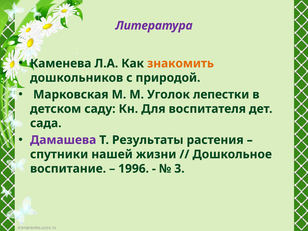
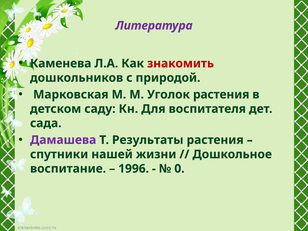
знакомить colour: orange -> red (181, 63)
Уголок лепестки: лепестки -> растения (221, 95)
3: 3 -> 0 (179, 169)
